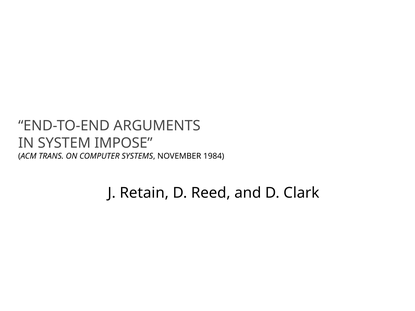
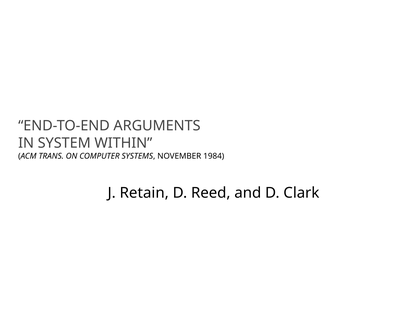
IMPOSE: IMPOSE -> WITHIN (123, 143)
